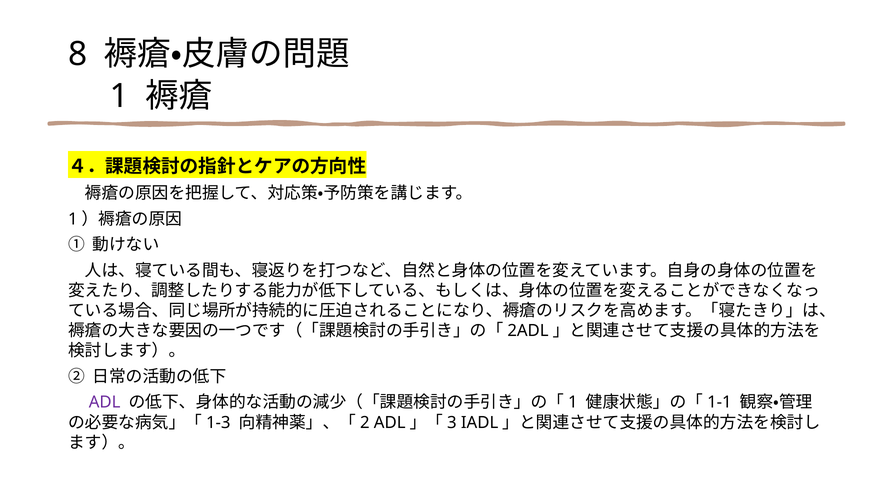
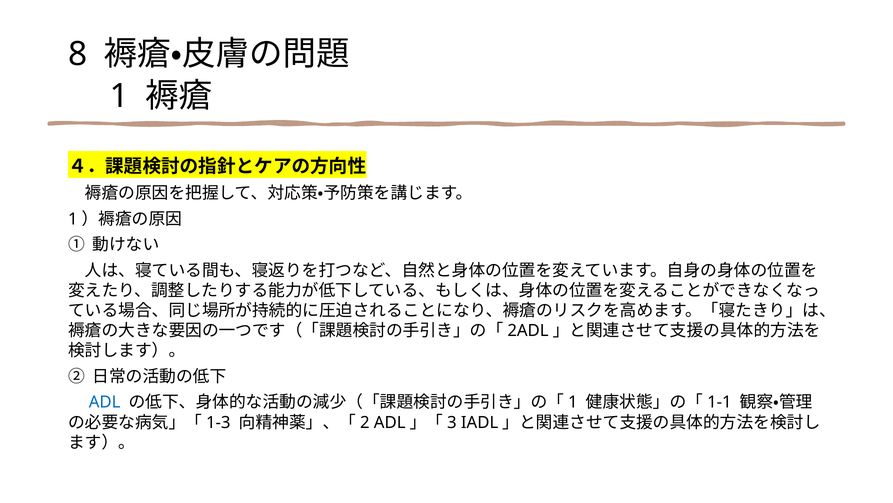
ADL colour: purple -> blue (105, 402)
